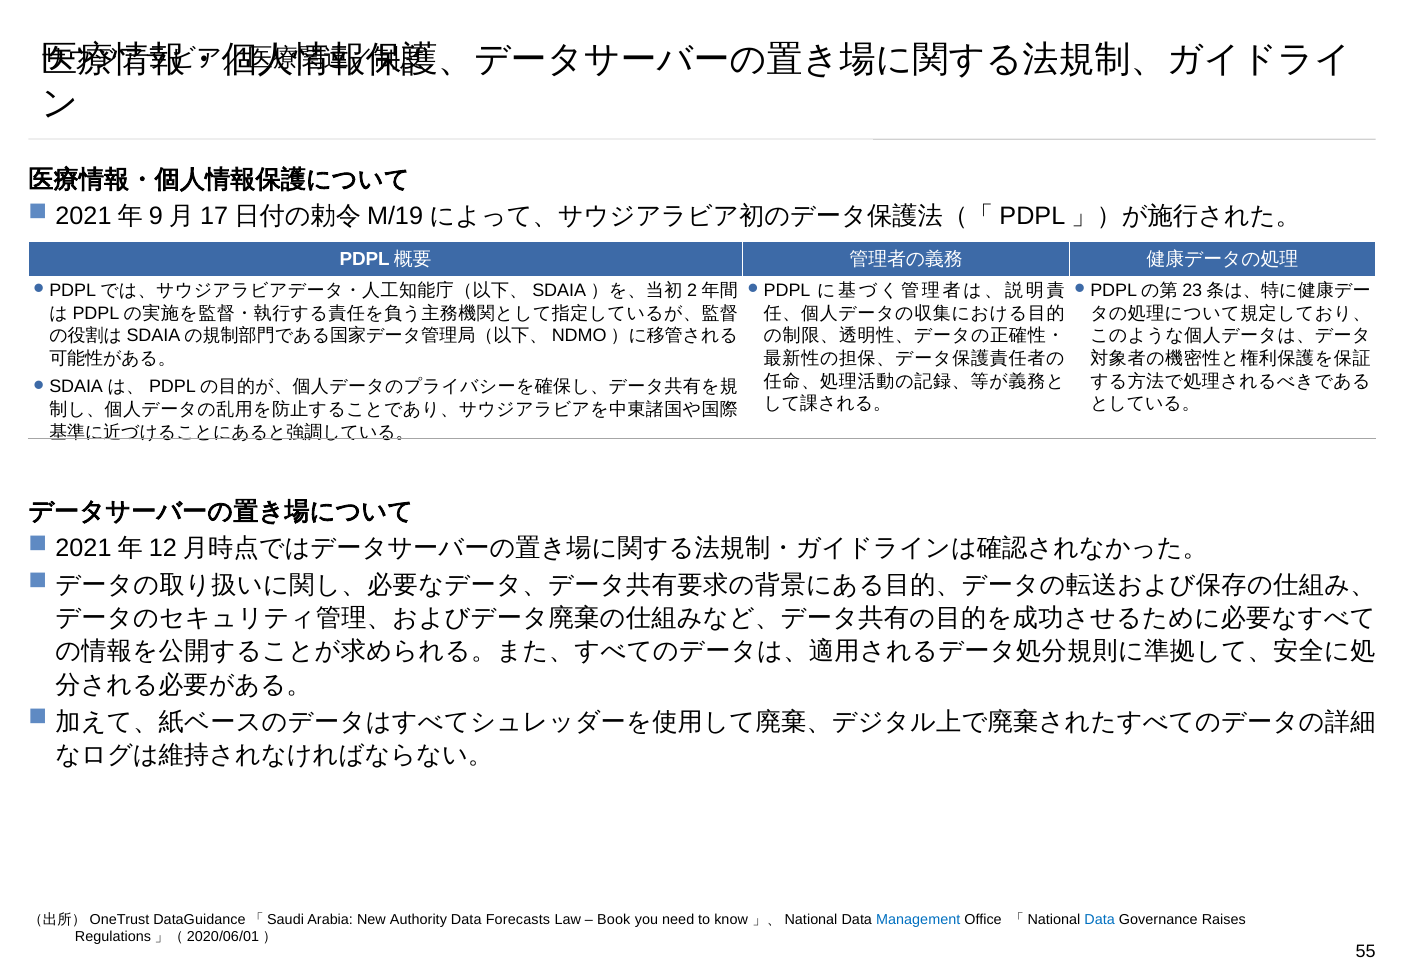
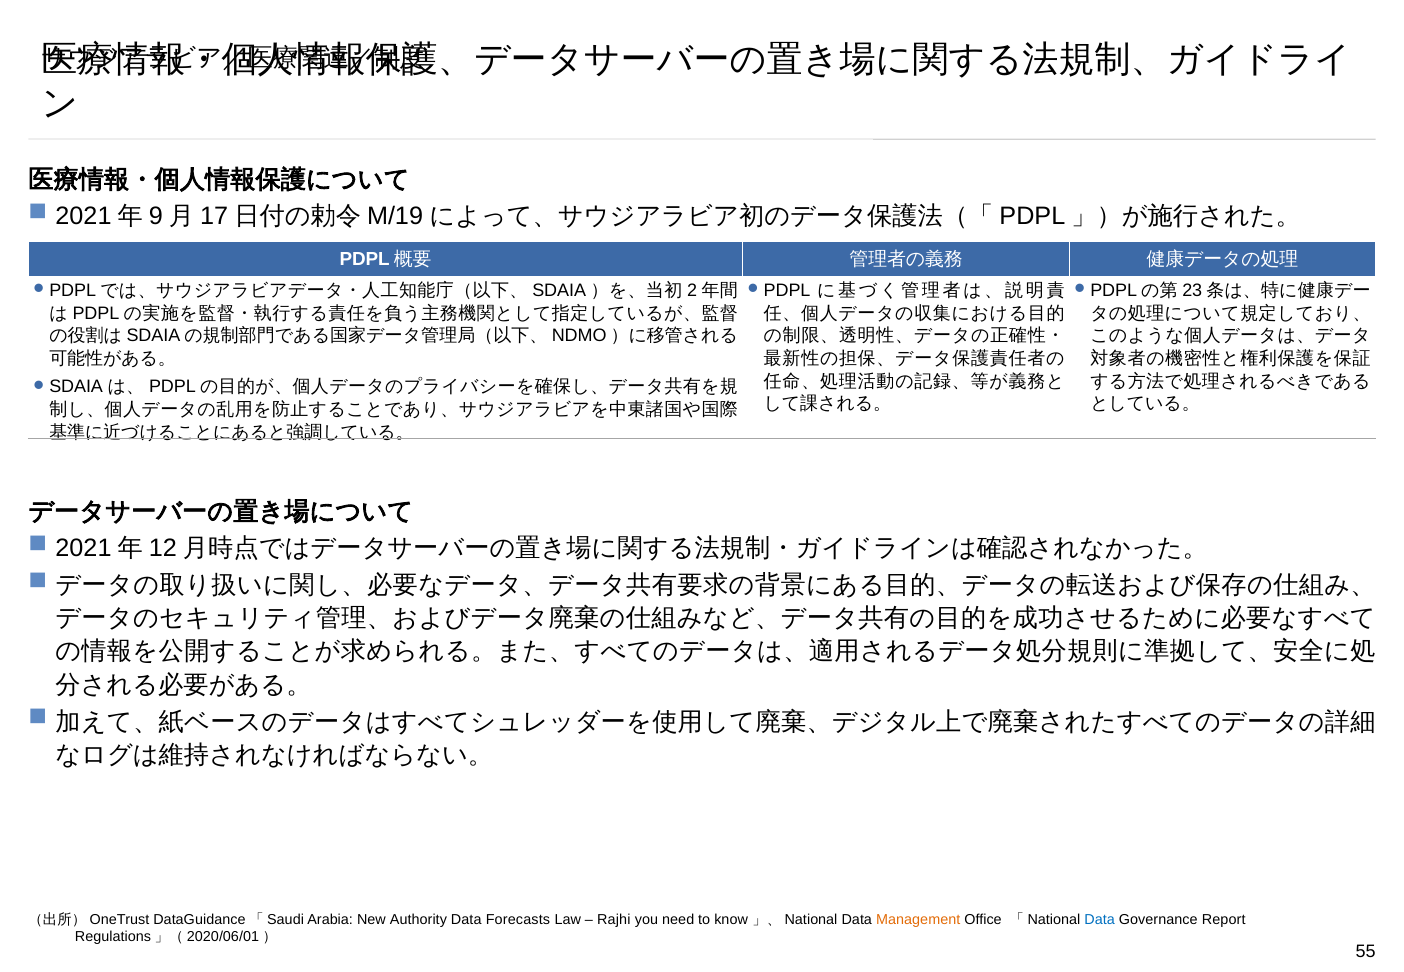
Book: Book -> Rajhi (614, 920)
Management colour: blue -> orange (918, 920)
Raises: Raises -> Report (1224, 920)
